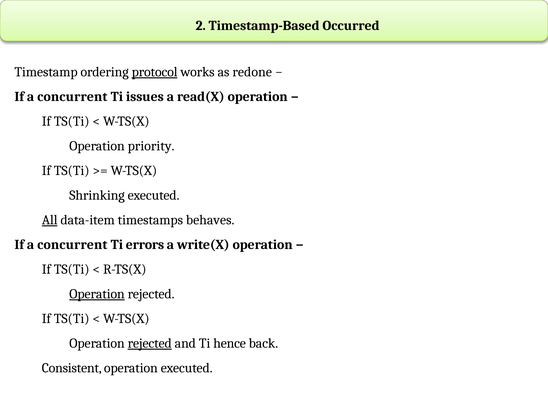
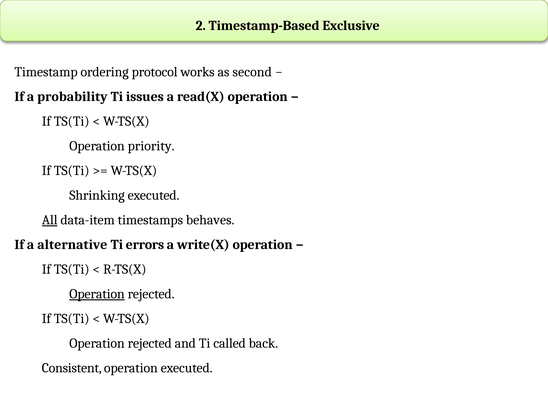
Occurred: Occurred -> Exclusive (351, 26)
protocol underline: present -> none (155, 72)
redone: redone -> second (252, 72)
concurrent: concurrent -> probability (72, 97)
concurrent: concurrent -> alternative (72, 245)
rejected underline: present -> none (150, 343)
hence: hence -> called (230, 343)
